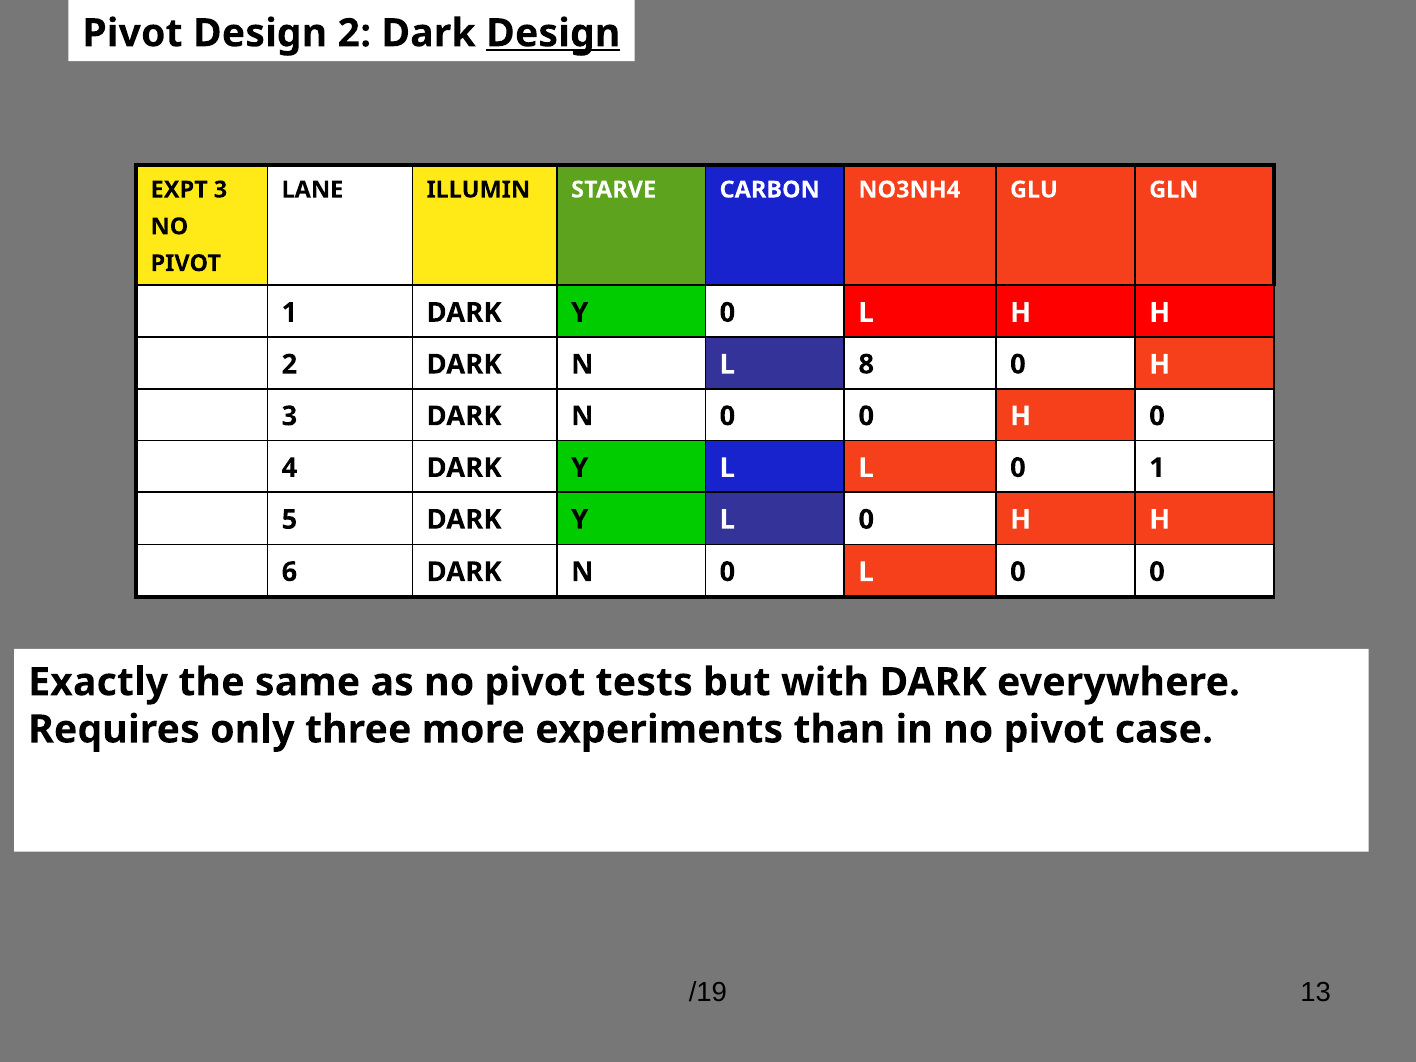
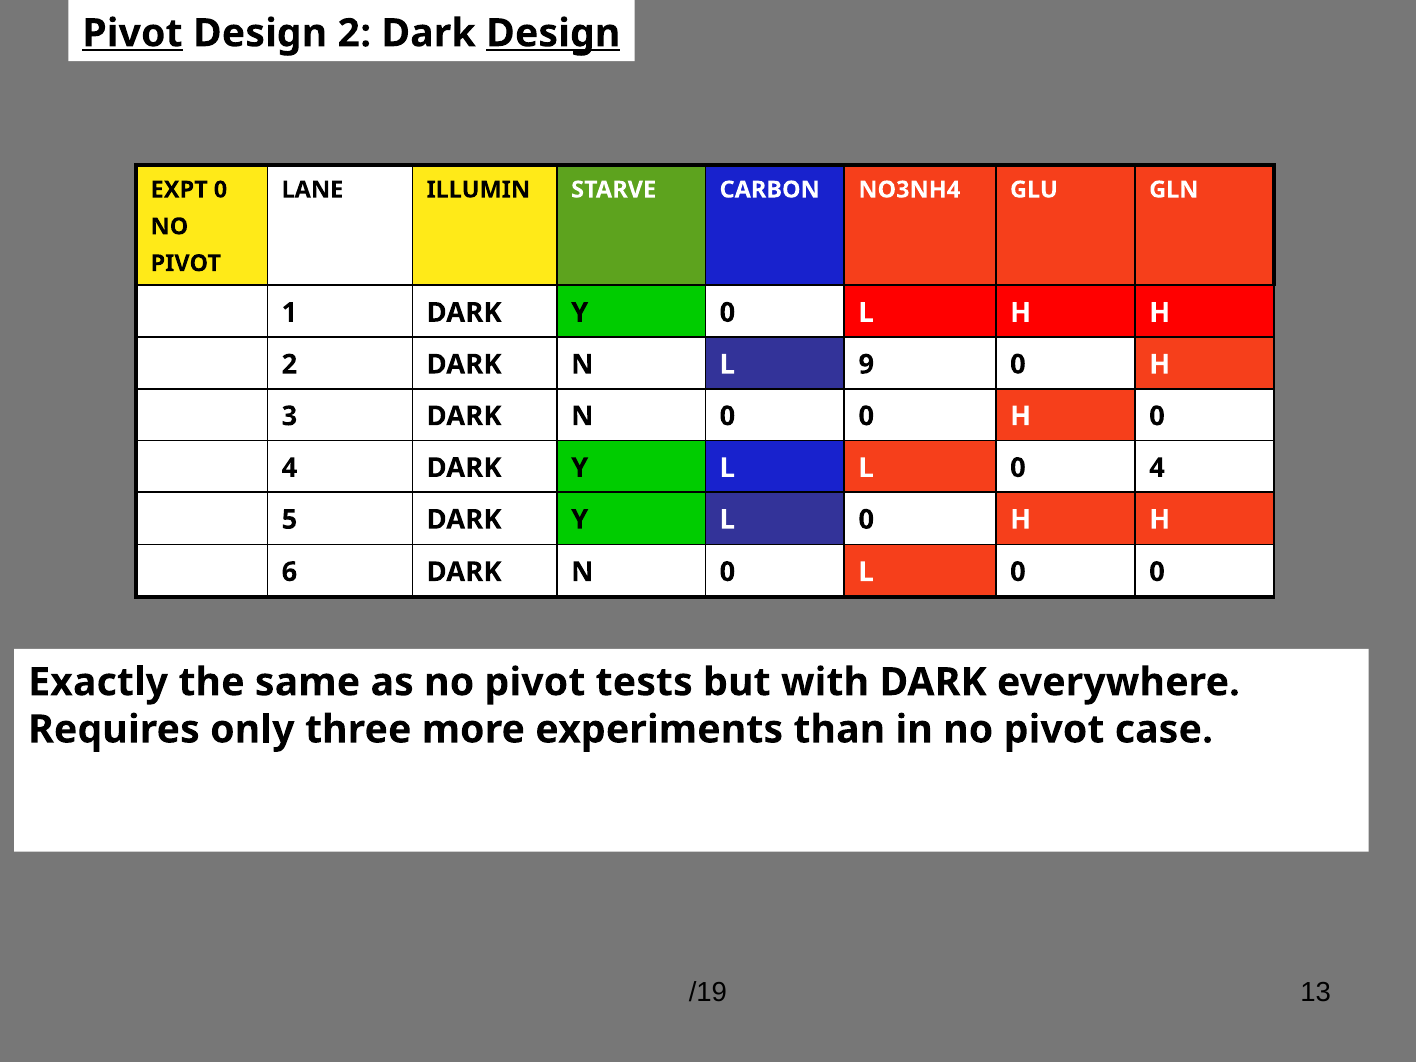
Pivot underline: none -> present (133, 33)
EXPT 3: 3 -> 0 (220, 190)
8: 8 -> 9 (866, 364)
L 0 1: 1 -> 4 (1157, 468)
